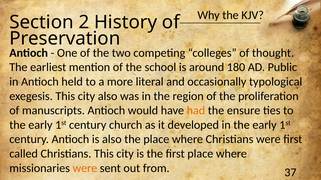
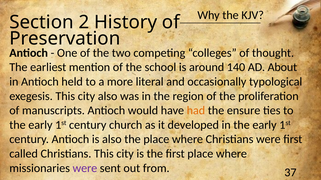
180: 180 -> 140 (236, 67)
Public: Public -> About (282, 67)
were colour: orange -> purple (85, 169)
